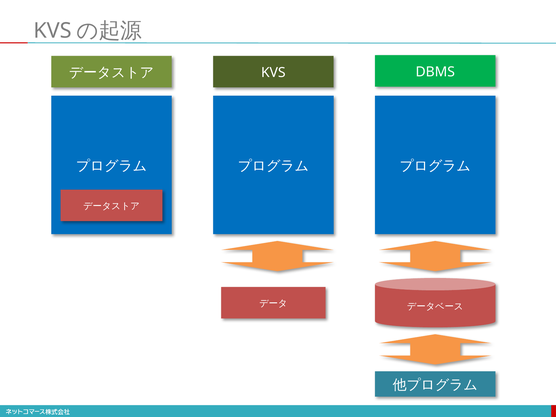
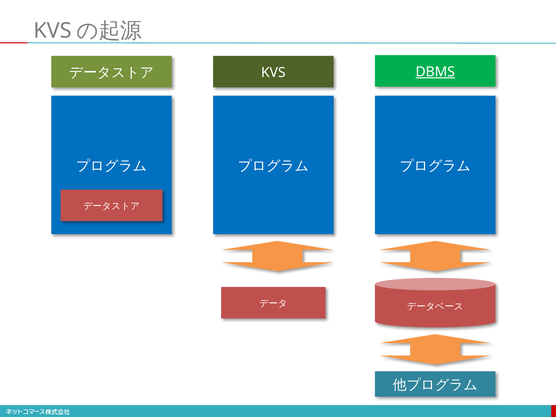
DBMS underline: none -> present (435, 72)
